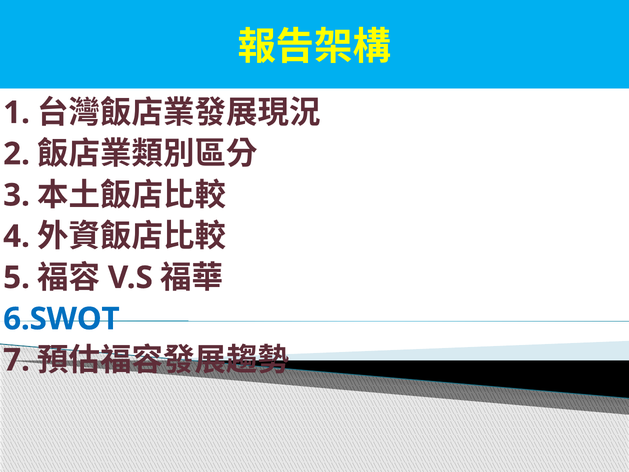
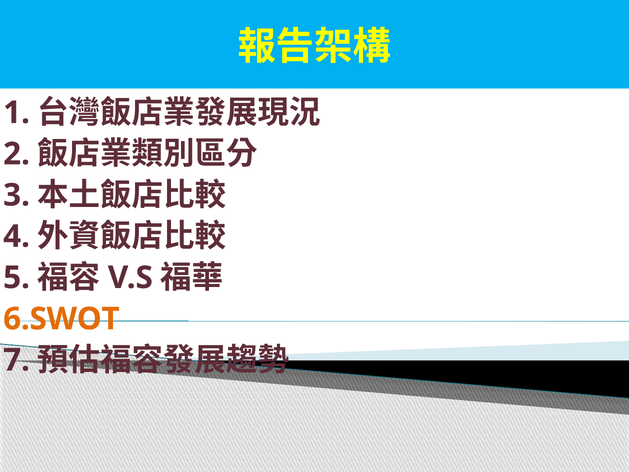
6.SWOT colour: blue -> orange (61, 319)
